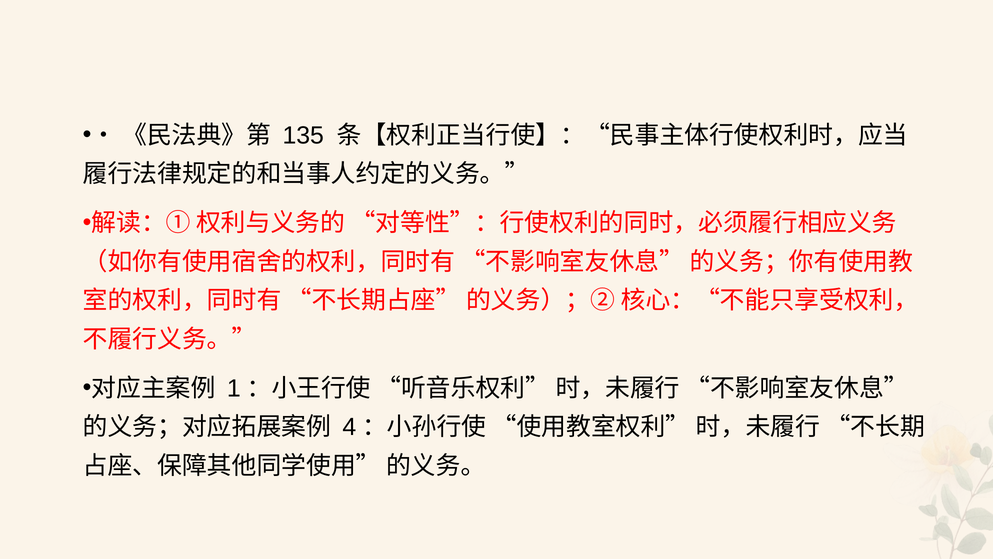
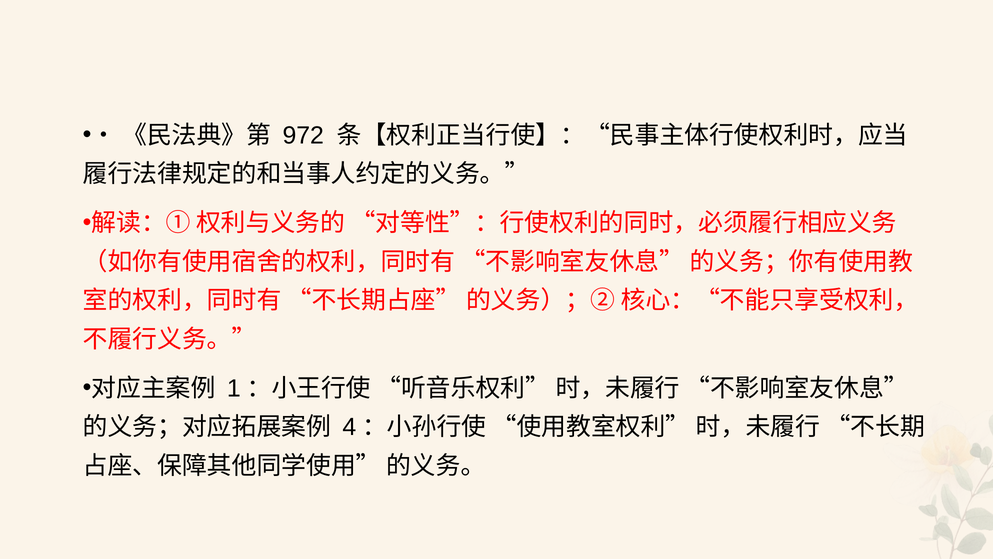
135: 135 -> 972 (303, 135)
